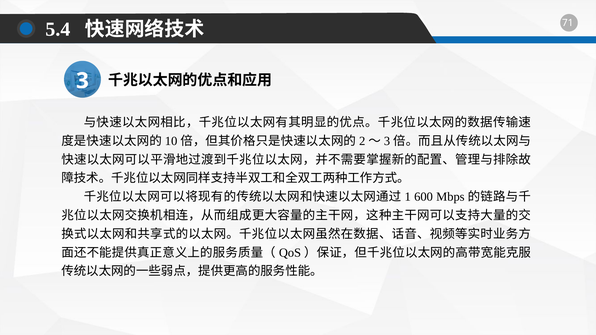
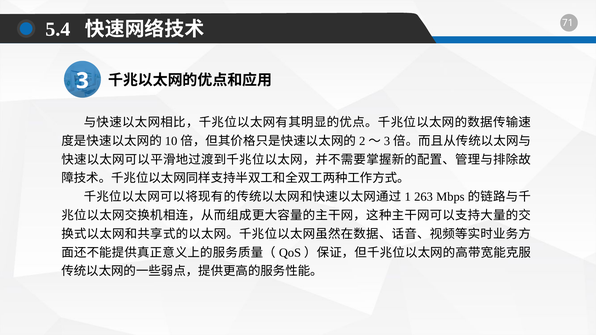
600: 600 -> 263 (424, 197)
